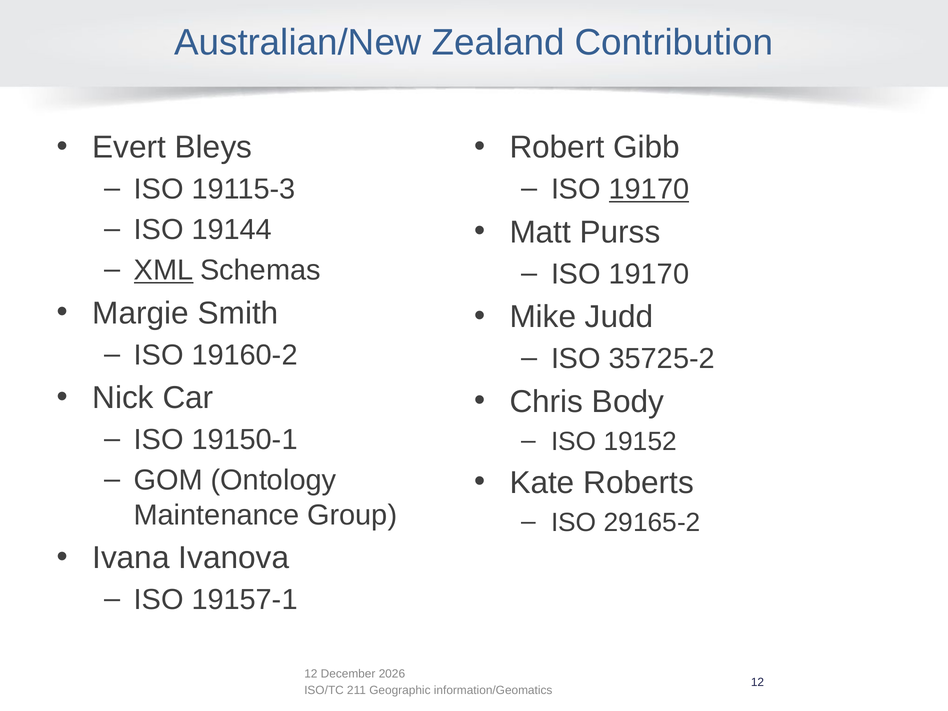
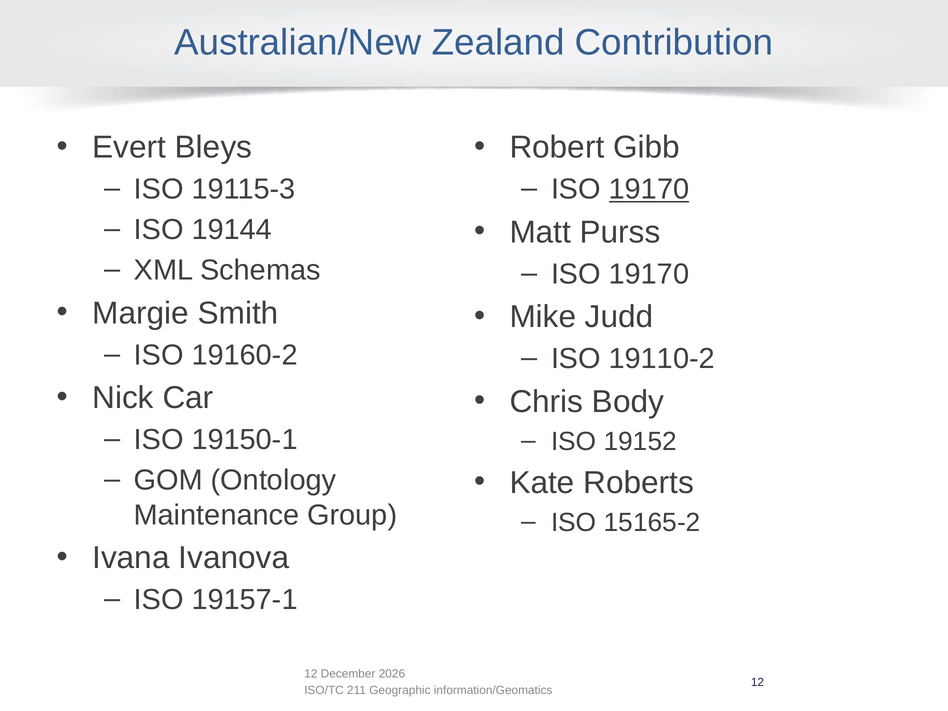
XML underline: present -> none (164, 270)
35725-2: 35725-2 -> 19110-2 (662, 359)
29165-2: 29165-2 -> 15165-2 (652, 522)
